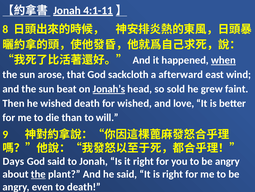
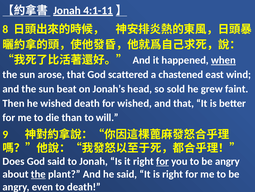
sackcloth: sackcloth -> scattered (128, 74)
afterward: afterward -> chastened (181, 74)
Jonah’s underline: present -> none (109, 89)
and love: love -> that (184, 103)
Days: Days -> Does (14, 161)
for underline: none -> present (162, 161)
